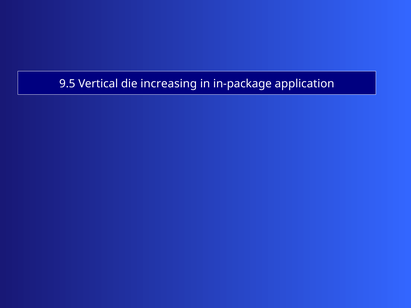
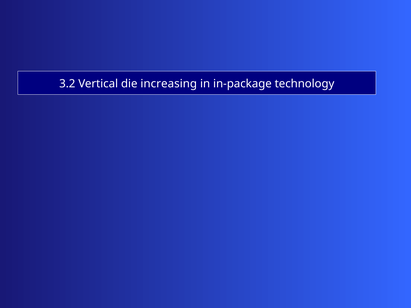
9.5: 9.5 -> 3.2 (67, 84)
application: application -> technology (305, 84)
